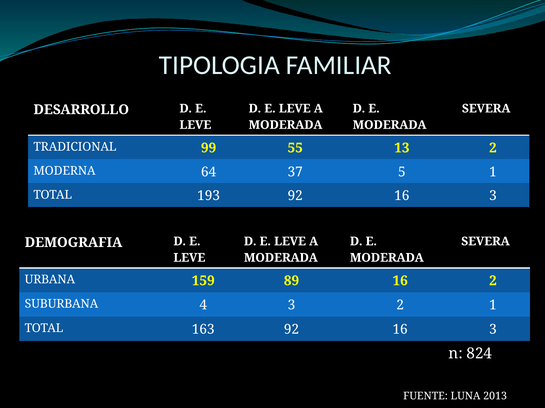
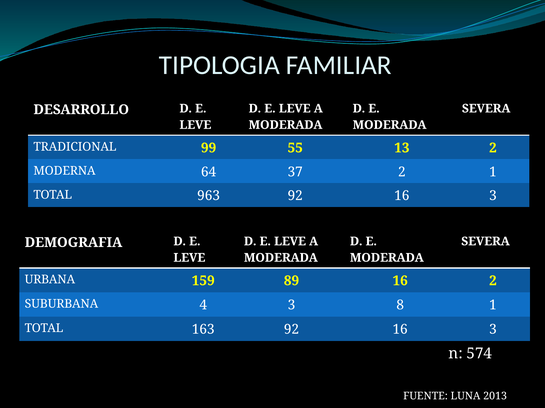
37 5: 5 -> 2 (402, 172)
193: 193 -> 963 (209, 196)
3 2: 2 -> 8 (400, 306)
824: 824 -> 574 (479, 354)
